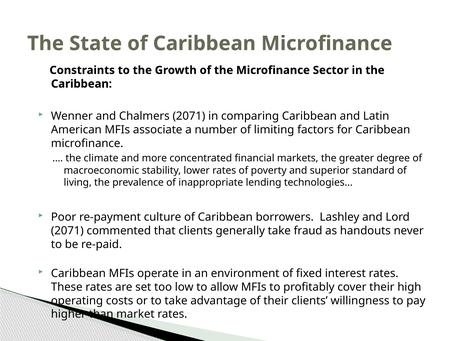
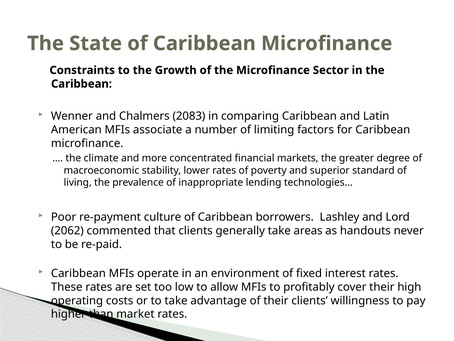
Chalmers 2071: 2071 -> 2083 (189, 116)
2071: 2071 -> 2062 (67, 231)
fraud: fraud -> areas (308, 231)
